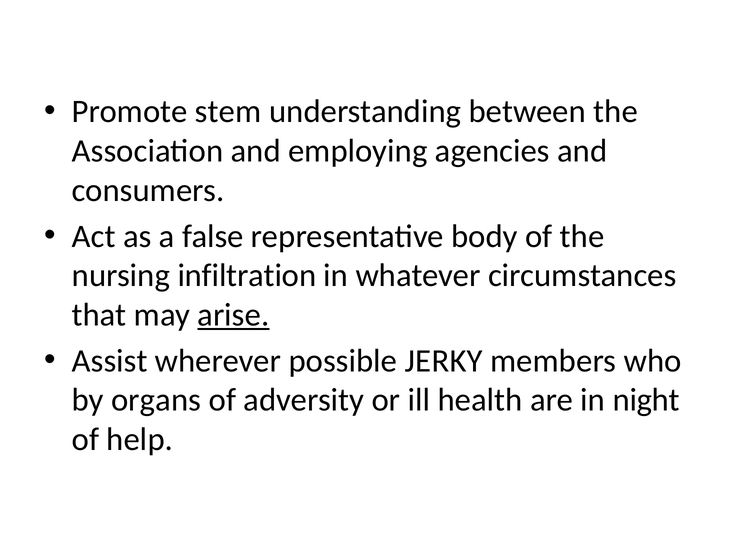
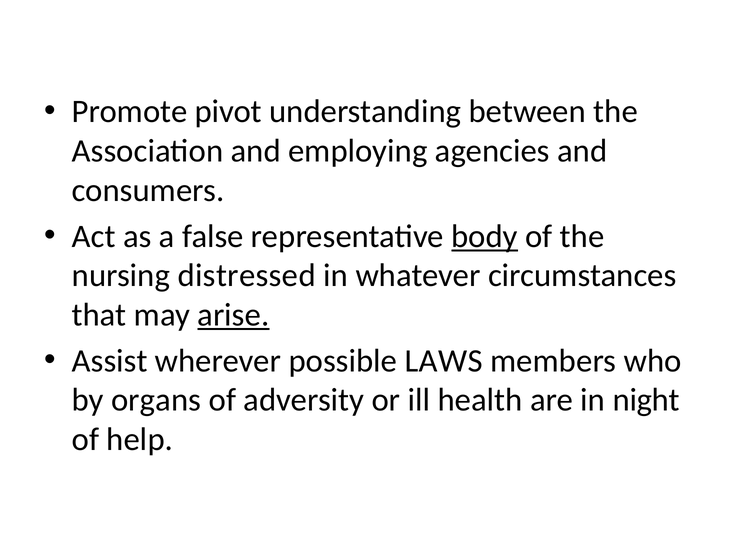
stem: stem -> pivot (228, 112)
body underline: none -> present (485, 236)
infiltration: infiltration -> distressed (247, 275)
JERKY: JERKY -> LAWS (444, 361)
